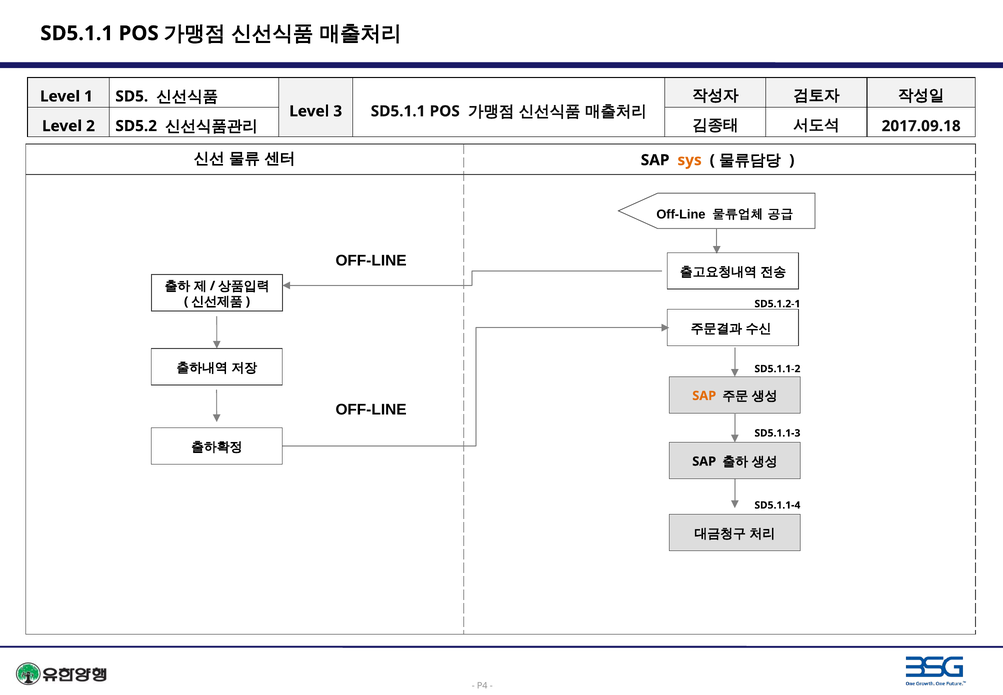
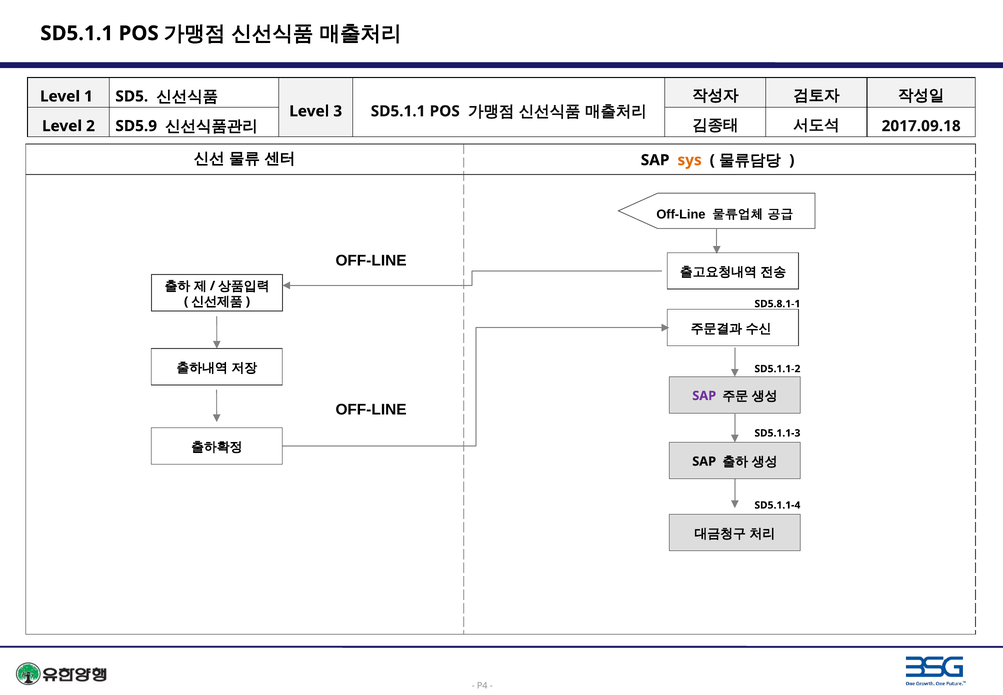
SD5.2: SD5.2 -> SD5.9 (136, 126)
SD5.1.2-1: SD5.1.2-1 -> SD5.8.1-1 (777, 304)
SAP colour: orange -> purple (704, 396)
